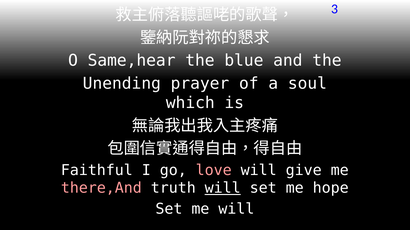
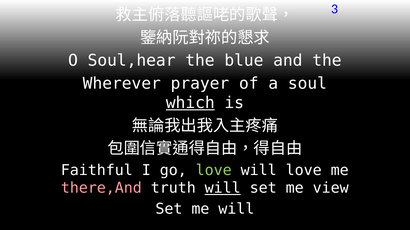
Same,hear: Same,hear -> Soul,hear (132, 61)
Unending: Unending -> Wherever (122, 84)
which underline: none -> present (190, 103)
love colour: pink -> light green (214, 171)
will give: give -> love (304, 171)
hope: hope -> view (331, 189)
